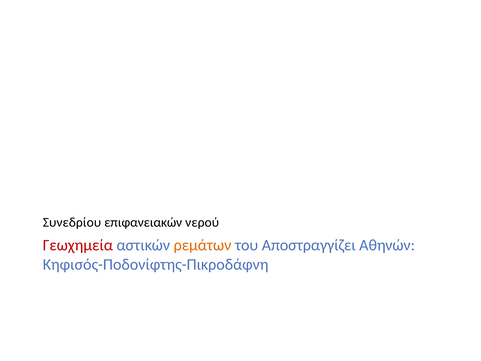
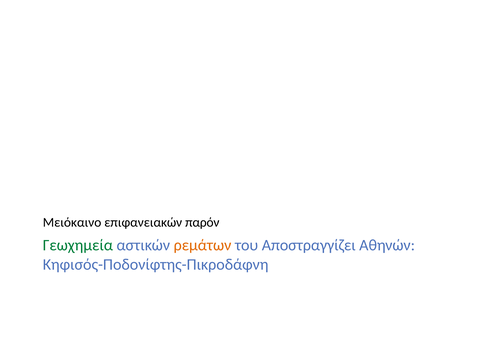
Συνεδρίου: Συνεδρίου -> Μειόκαινο (72, 222)
νερού: νερού -> παρόν (202, 222)
Γεωχημεία colour: red -> green (78, 245)
